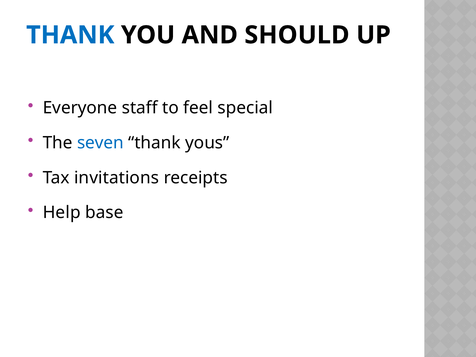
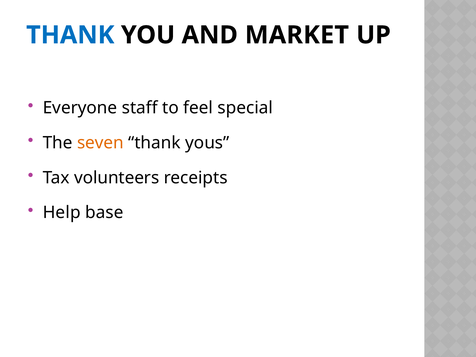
SHOULD: SHOULD -> MARKET (297, 35)
seven colour: blue -> orange (100, 143)
invitations: invitations -> volunteers (117, 178)
